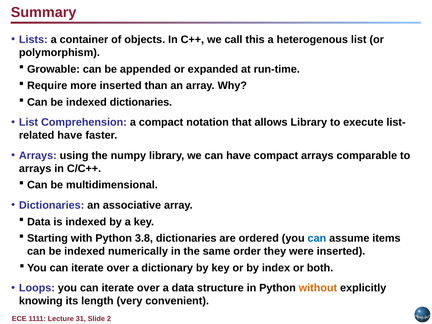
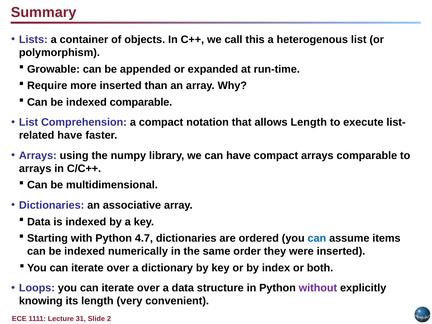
indexed dictionaries: dictionaries -> comparable (141, 102)
allows Library: Library -> Length (309, 122)
3.8: 3.8 -> 4.7 (144, 238)
without colour: orange -> purple (318, 288)
